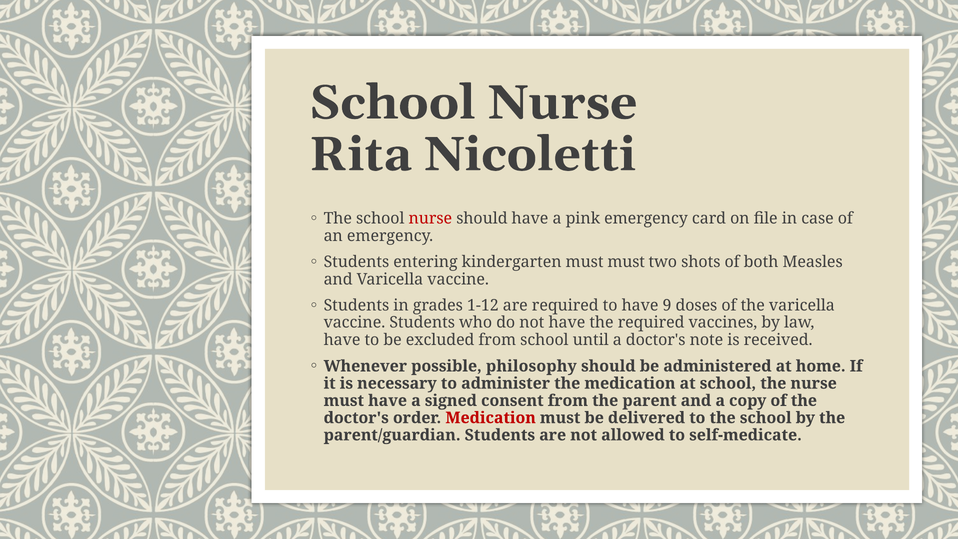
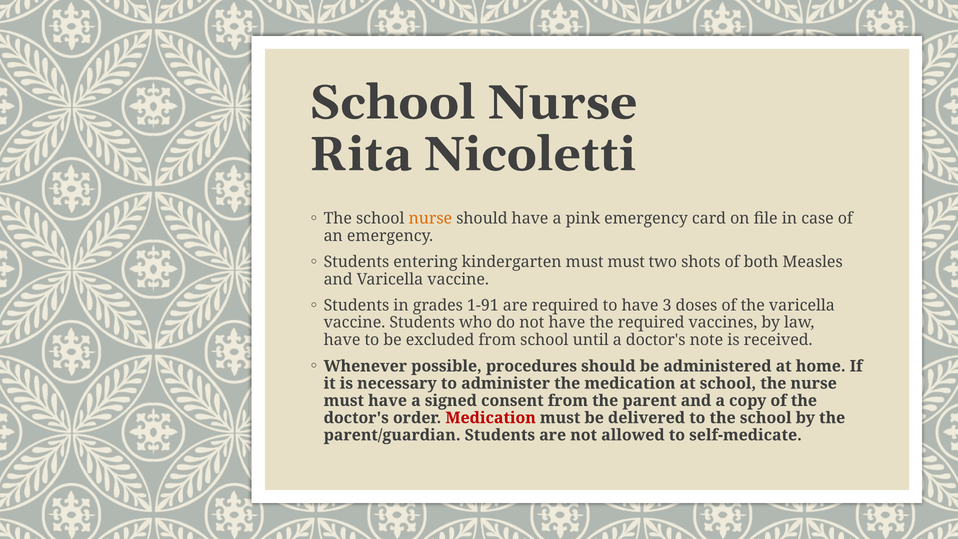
nurse colour: red -> orange (430, 219)
1-12: 1-12 -> 1-91 (483, 305)
9: 9 -> 3 (667, 305)
philosophy: philosophy -> procedures (531, 366)
